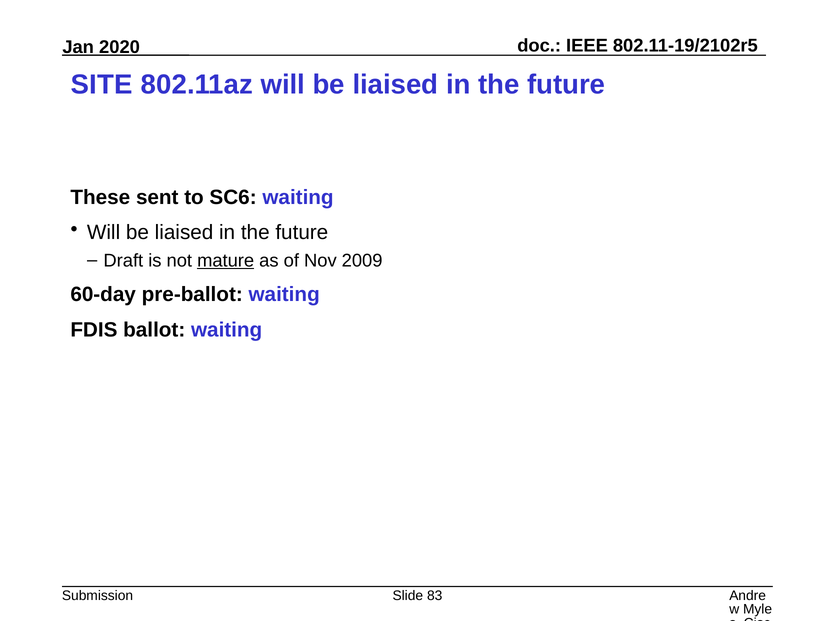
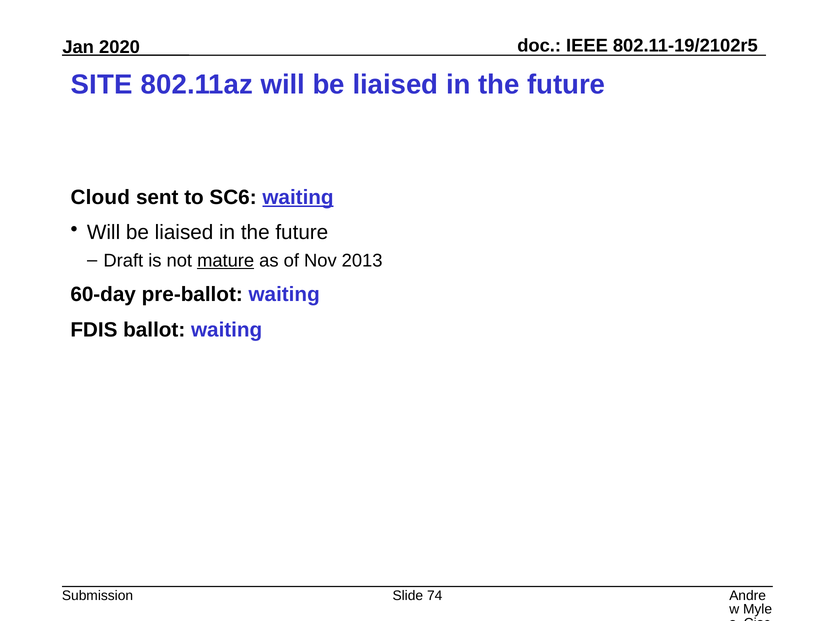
These: These -> Cloud (100, 197)
waiting underline: none -> present (298, 197)
2009: 2009 -> 2013 (362, 261)
83: 83 -> 74 (435, 596)
